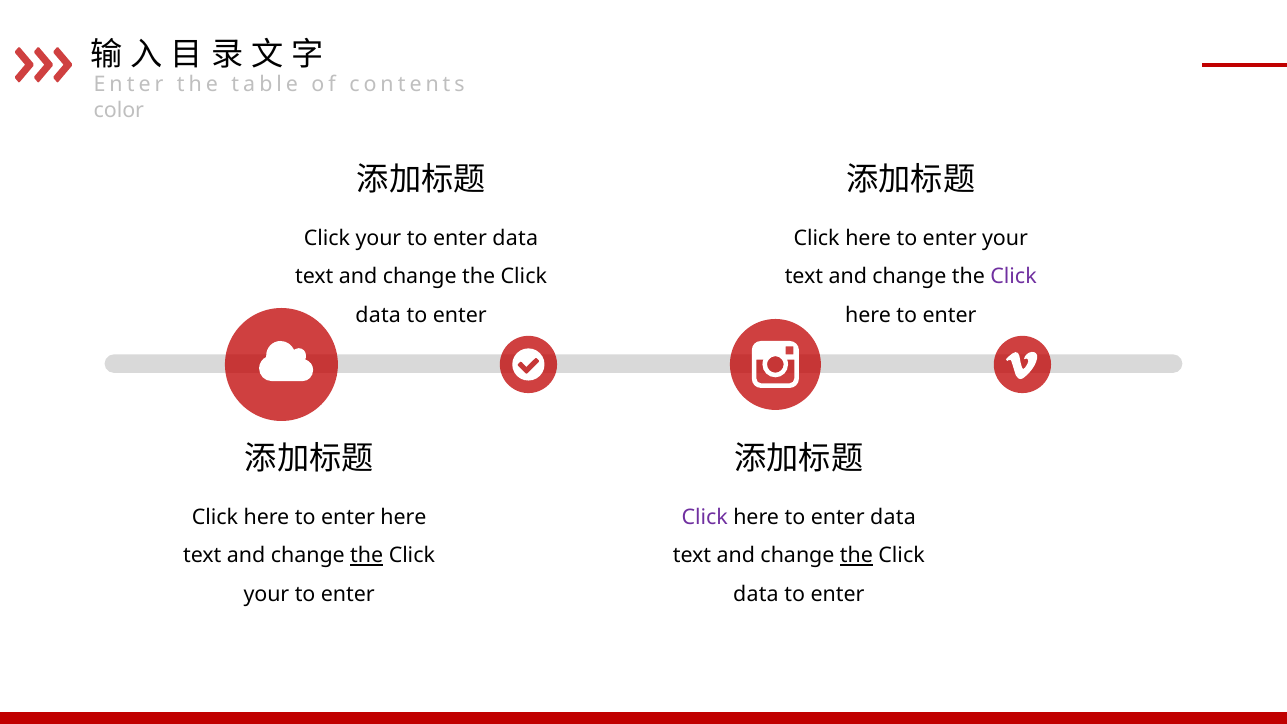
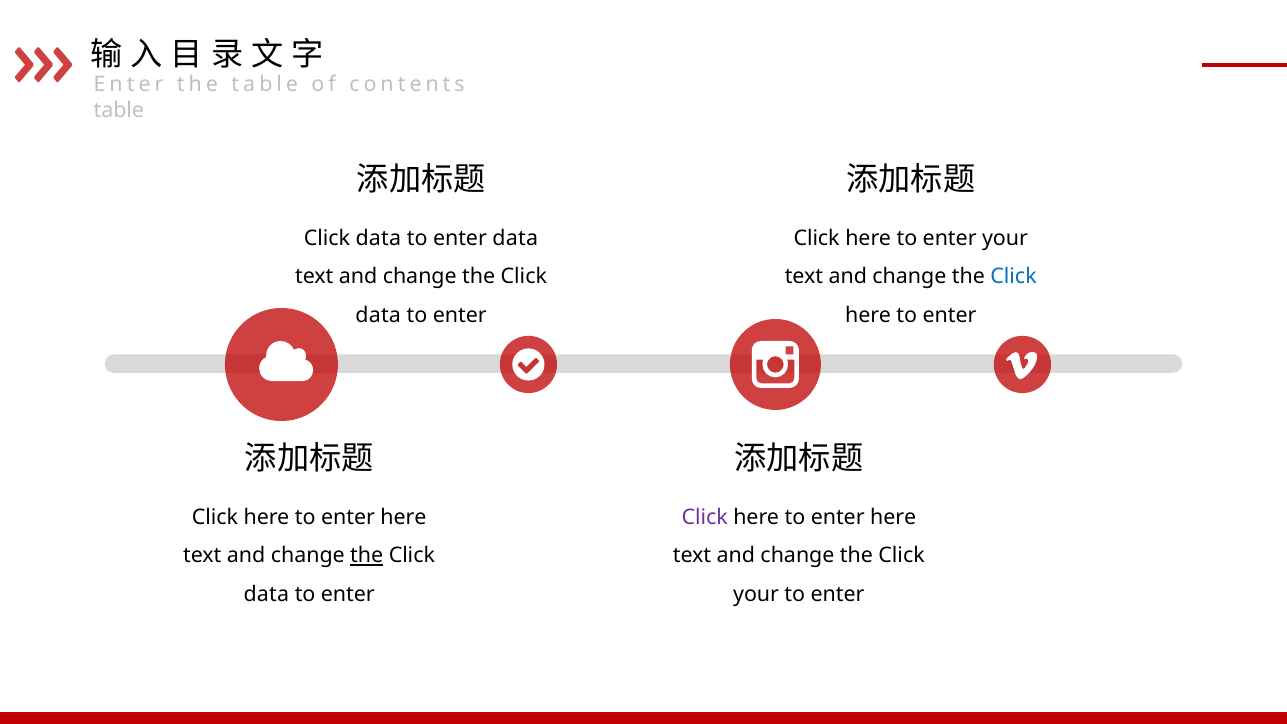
color: color -> table (119, 110)
your: your -> data (378, 238)
Click colour: purple -> blue (1014, 277)
data: data -> here (893, 517)
the underline: present -> none (856, 556)
your: your -> data (266, 594)
data: data -> your (756, 594)
